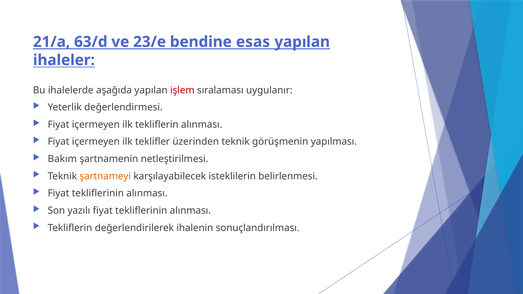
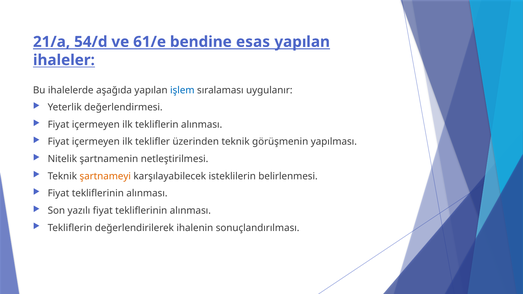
63/d: 63/d -> 54/d (91, 42)
23/e: 23/e -> 61/e (150, 42)
işlem colour: red -> blue (182, 90)
Bakım: Bakım -> Nitelik (62, 159)
